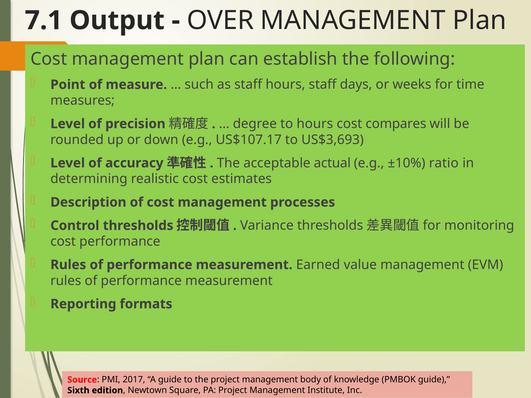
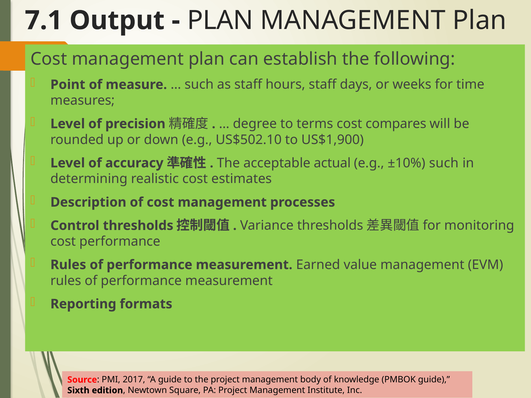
OVER: OVER -> PLAN (220, 20)
to hours: hours -> terms (315, 124)
US$107.17: US$107.17 -> US$502.10 (249, 140)
US$3,693: US$3,693 -> US$1,900 (333, 140)
±10% ratio: ratio -> such (444, 163)
